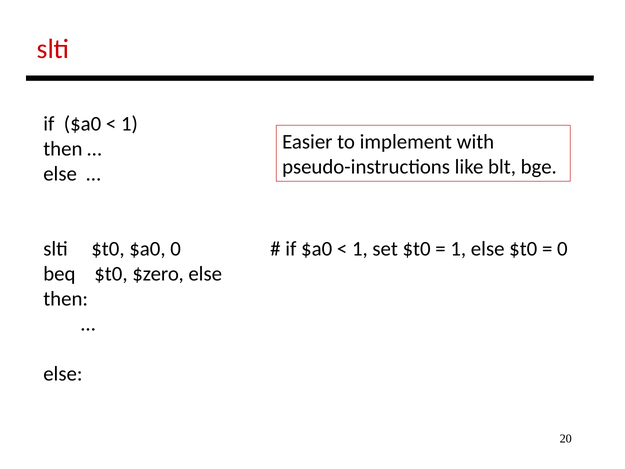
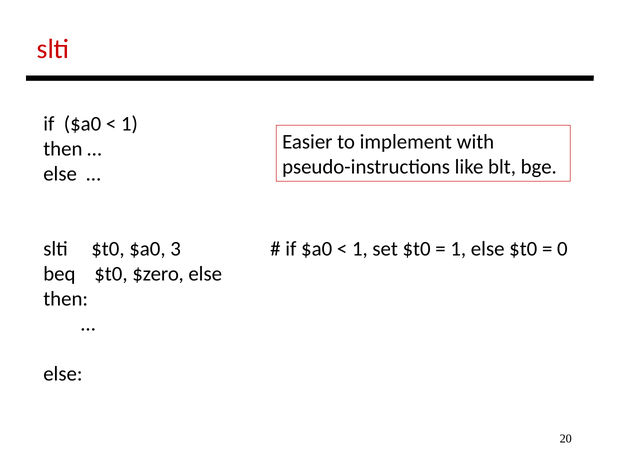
$a0 0: 0 -> 3 (176, 249)
